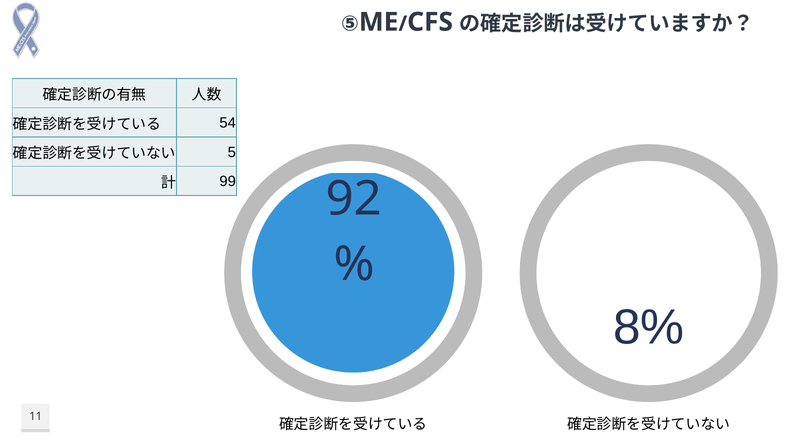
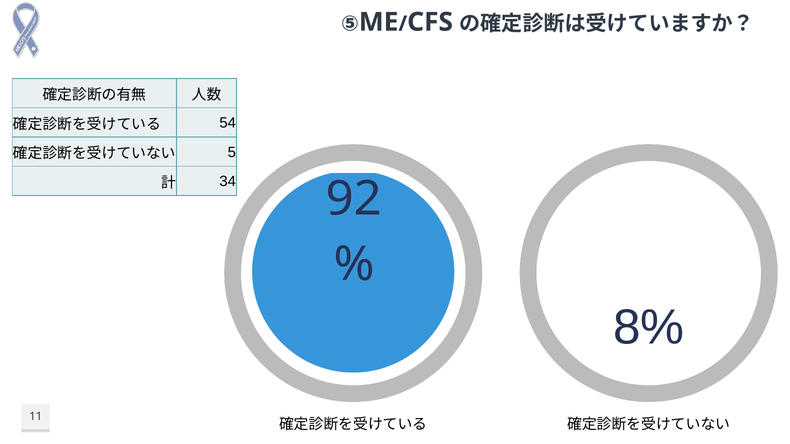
99: 99 -> 34 (228, 182)
